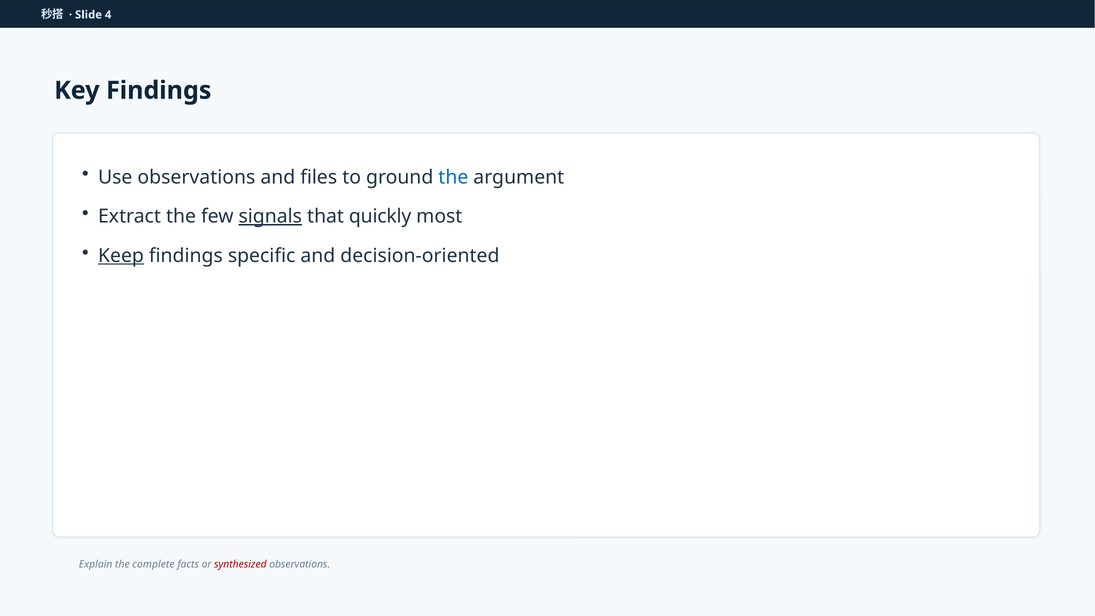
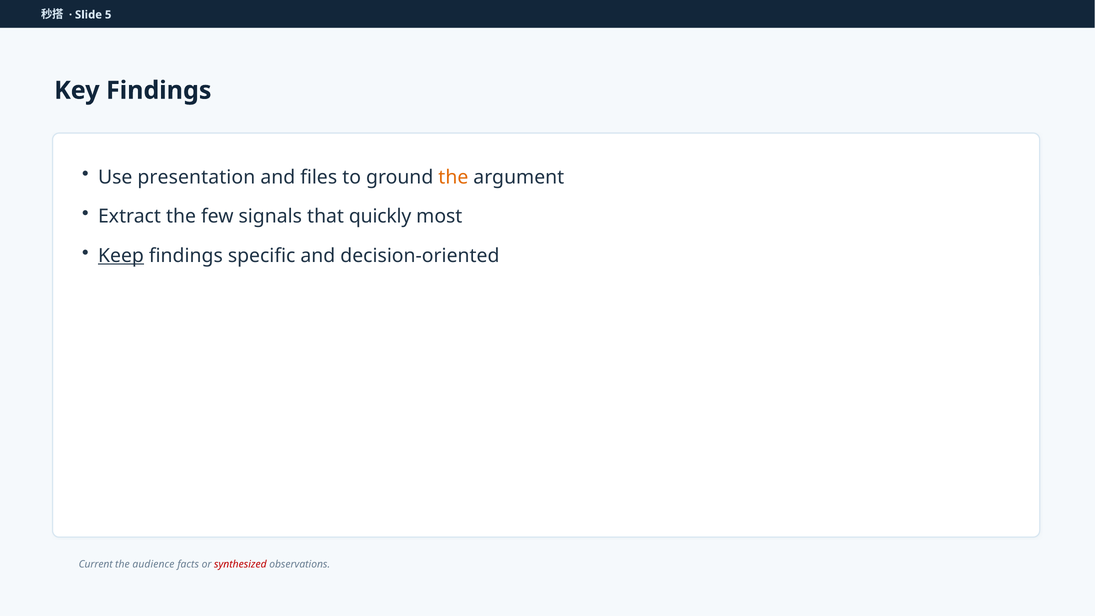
4: 4 -> 5 (108, 15)
Use observations: observations -> presentation (196, 177)
the colour: blue -> orange (453, 177)
signals underline: present -> none (270, 216)
Explain: Explain -> Current (96, 564)
complete: complete -> audience (153, 564)
